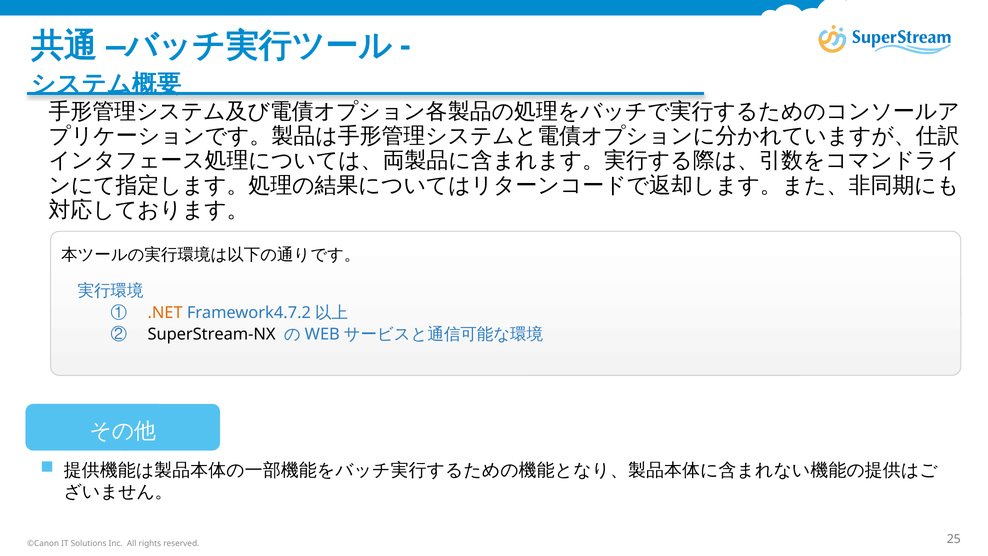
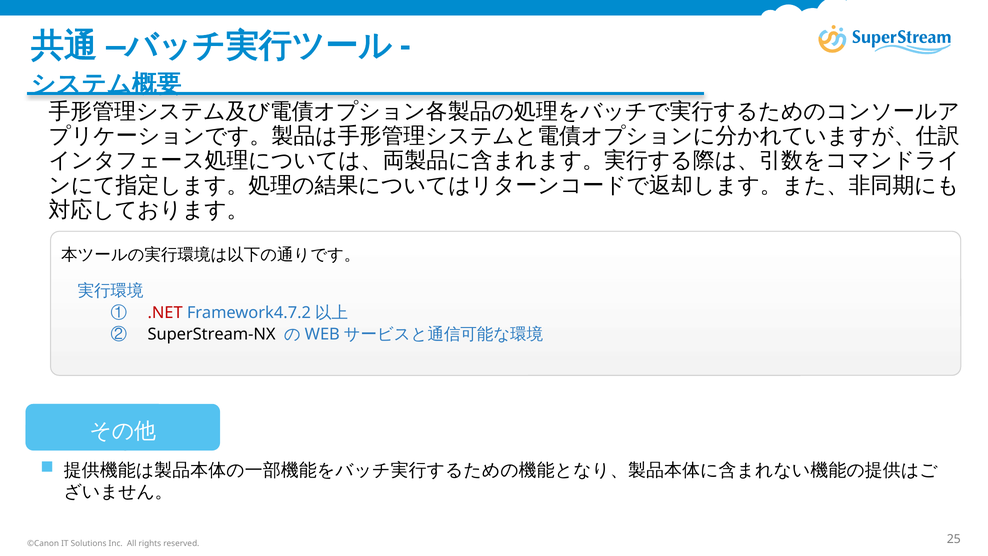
.NET colour: orange -> red (165, 312)
